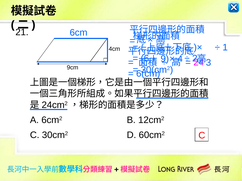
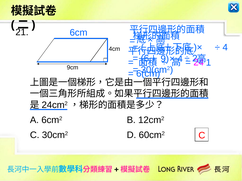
1: 1 -> 4 (225, 47)
3: 3 -> 1 (209, 63)
